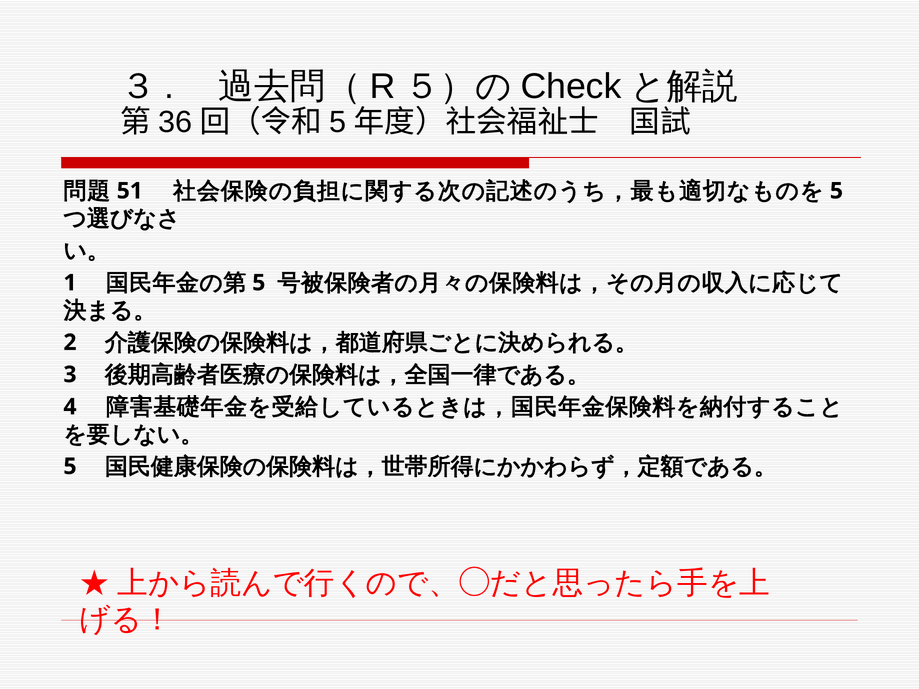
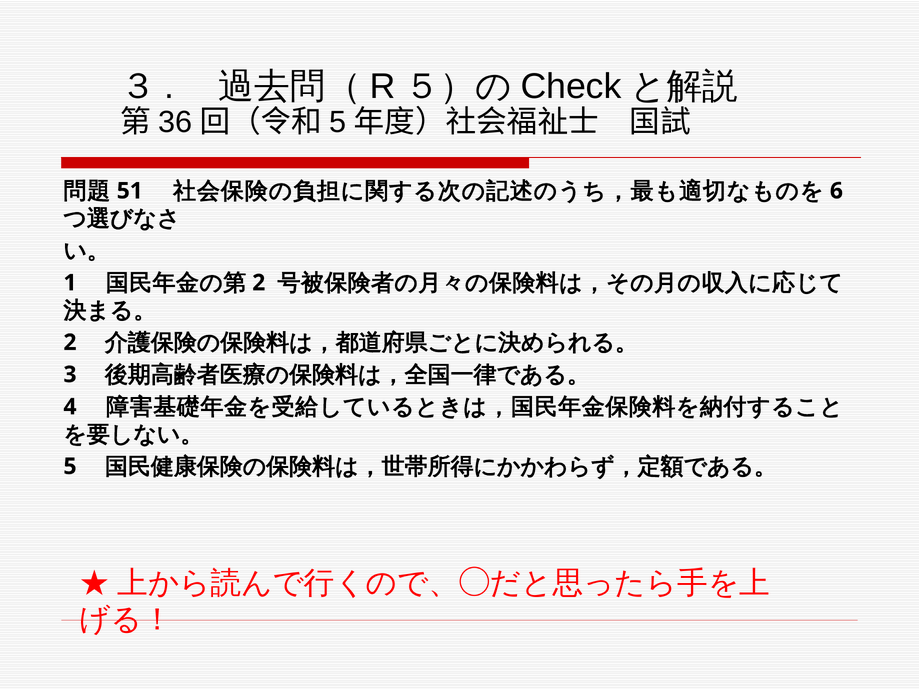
5: 5 -> 6 (836, 191)
5: 5 -> 2 (259, 283)
